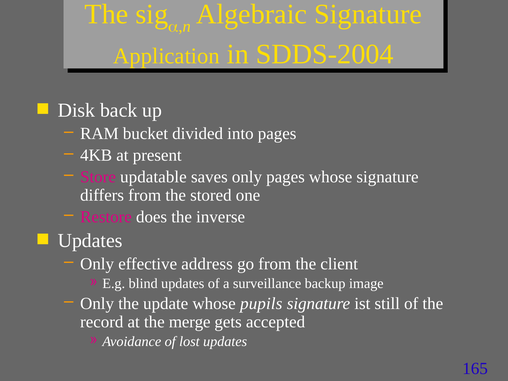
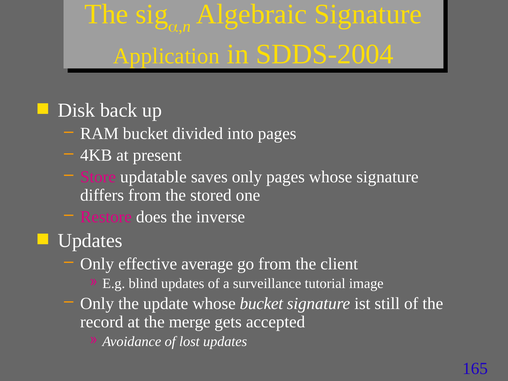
address: address -> average (207, 264)
backup: backup -> tutorial (325, 283)
whose pupils: pupils -> bucket (261, 304)
